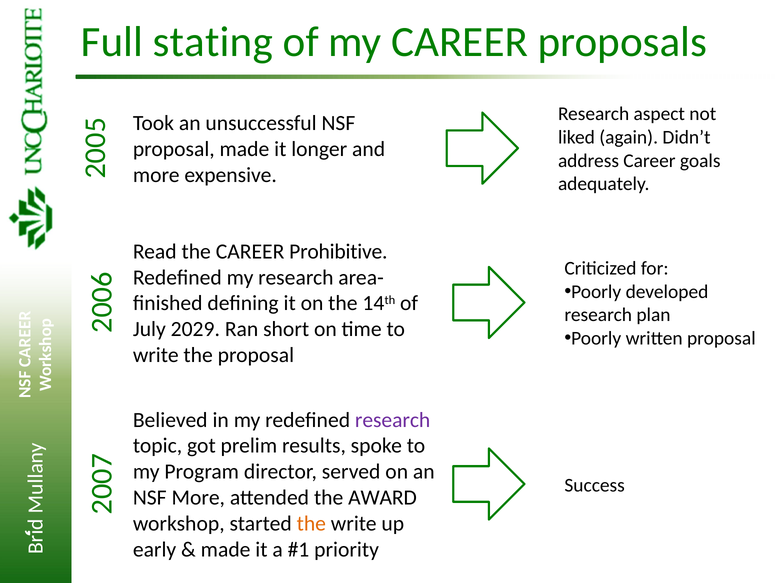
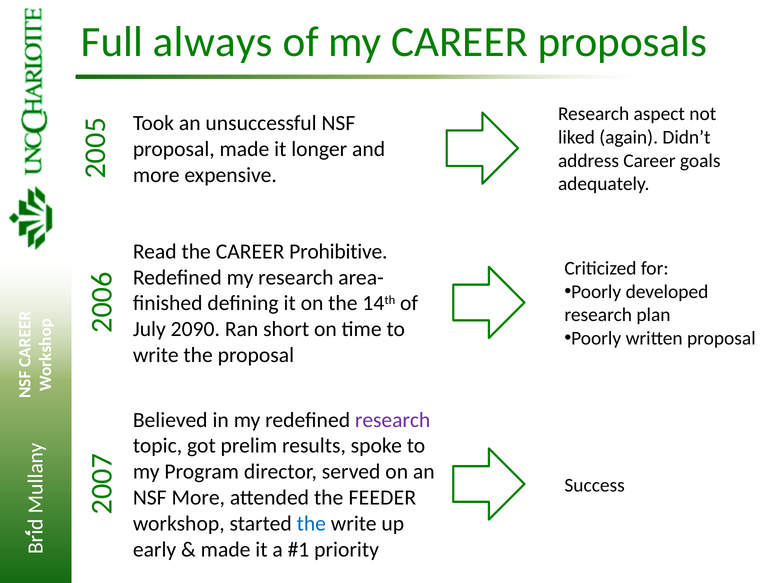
stating: stating -> always (213, 42)
2029: 2029 -> 2090 (195, 329)
AWARD: AWARD -> FEEDER (382, 497)
the colour: orange -> blue (311, 523)
